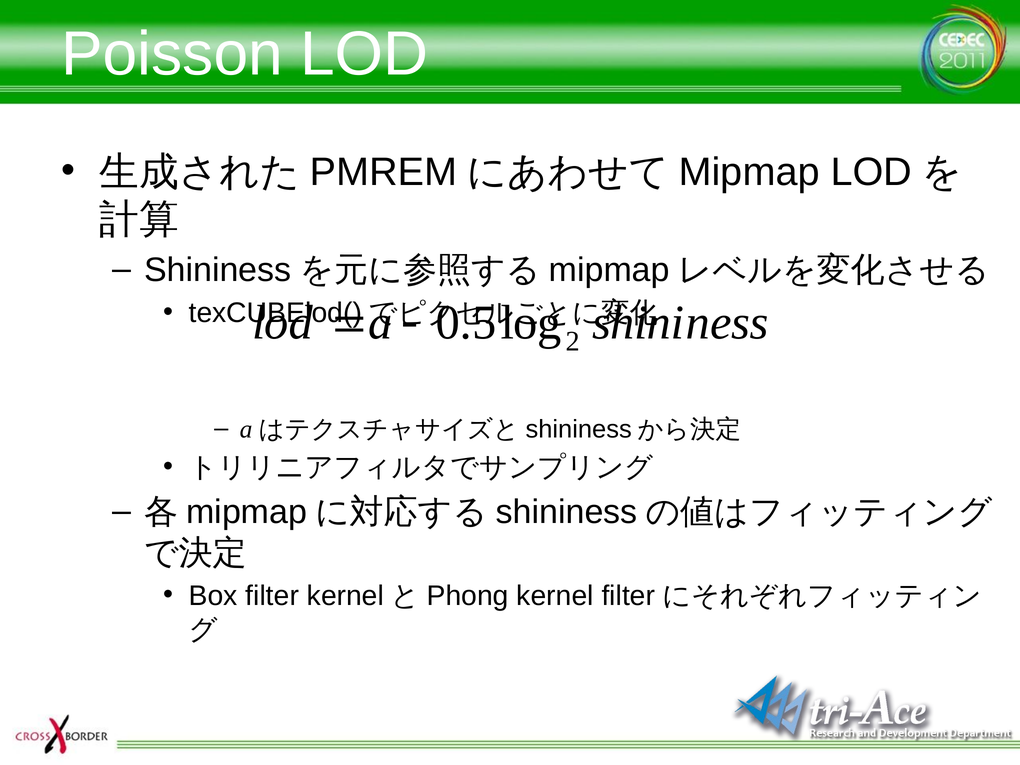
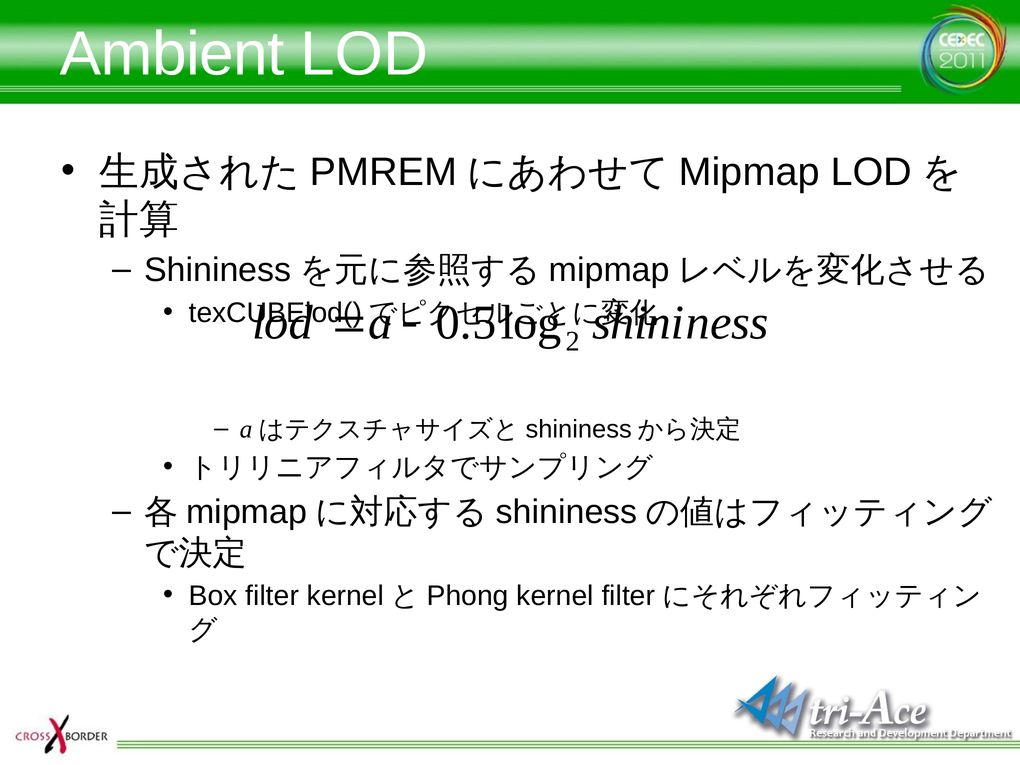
Poisson: Poisson -> Ambient (172, 54)
